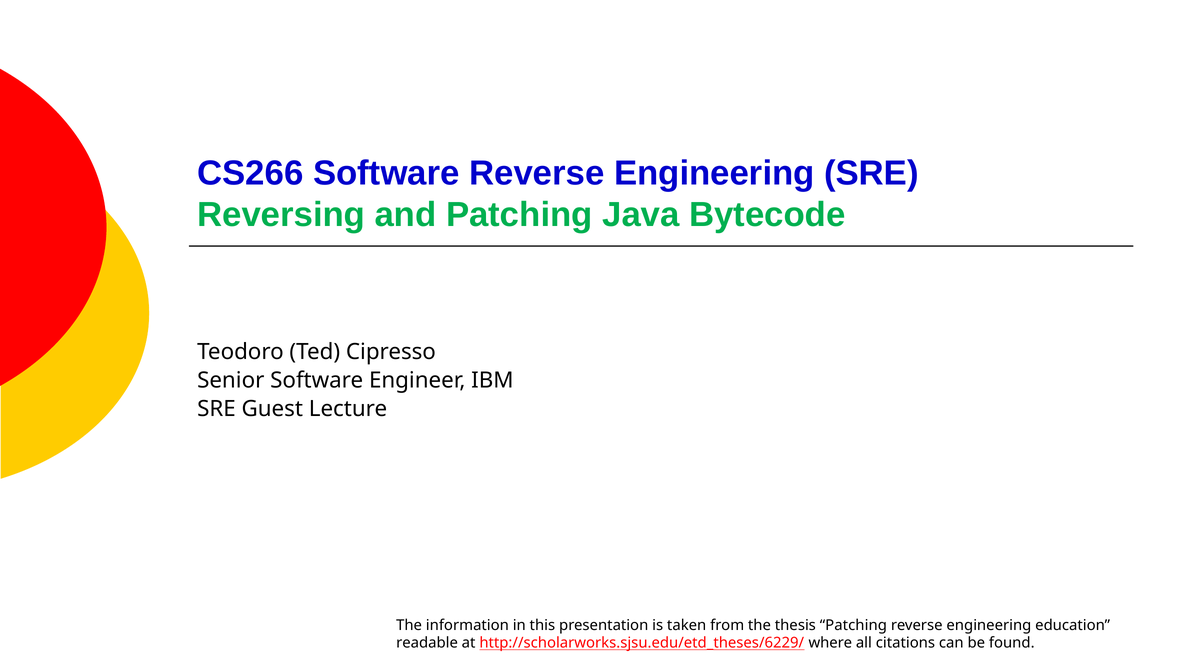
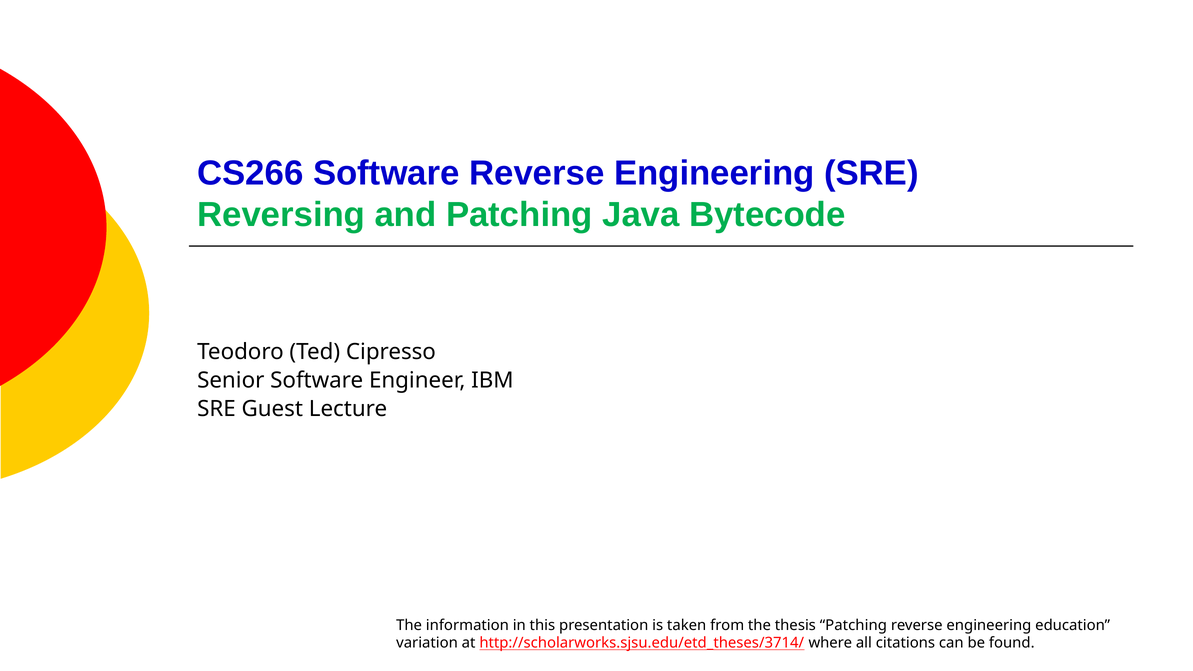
readable: readable -> variation (427, 643)
http://scholarworks.sjsu.edu/etd_theses/6229/: http://scholarworks.sjsu.edu/etd_theses/6229/ -> http://scholarworks.sjsu.edu/etd_theses/3714/ (642, 643)
